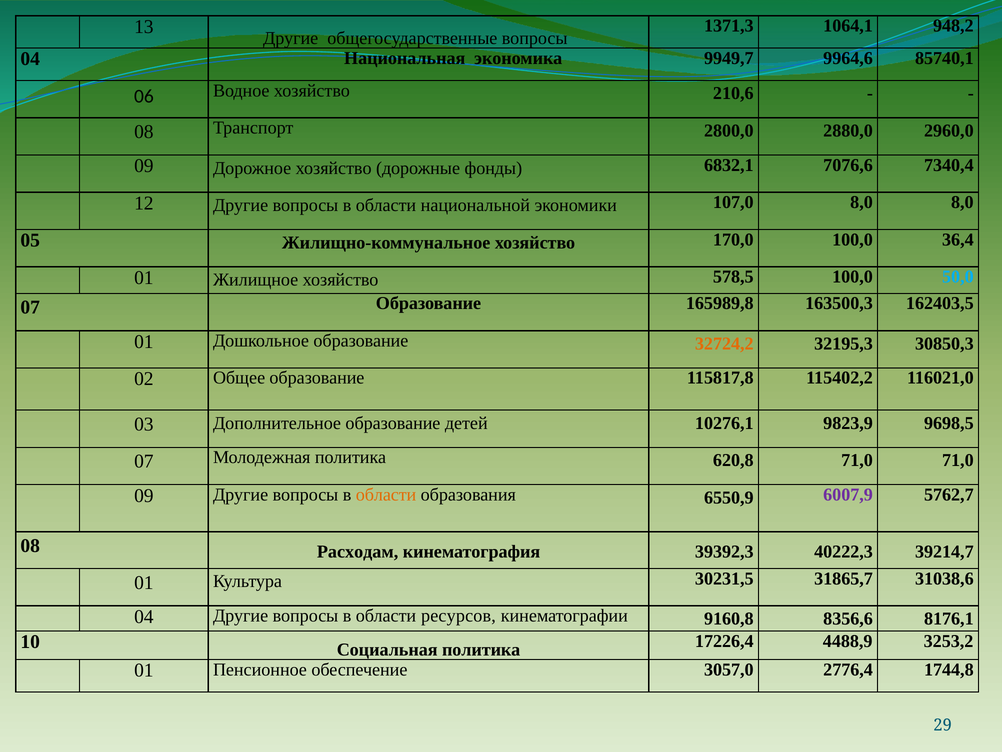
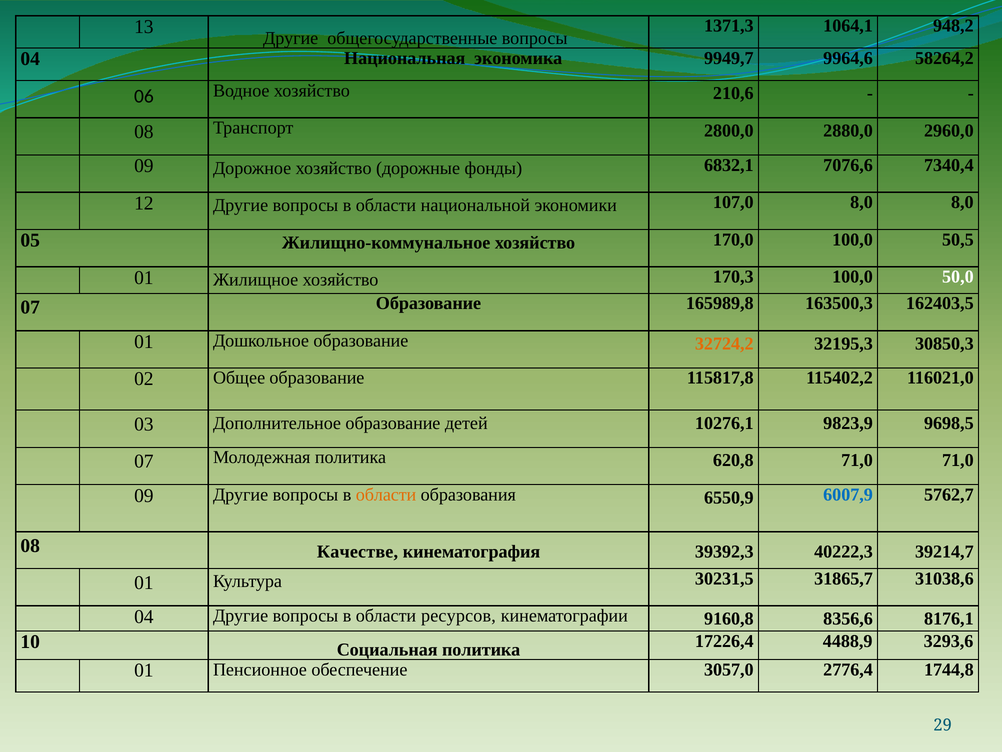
85740,1: 85740,1 -> 58264,2 (944, 58)
36,4: 36,4 -> 50,5 (958, 239)
578,5: 578,5 -> 170,3 (733, 277)
50,0 colour: light blue -> white (958, 277)
6007,9 colour: purple -> blue (848, 494)
Расходам: Расходам -> Качестве (358, 551)
3253,2: 3253,2 -> 3293,6 (949, 641)
